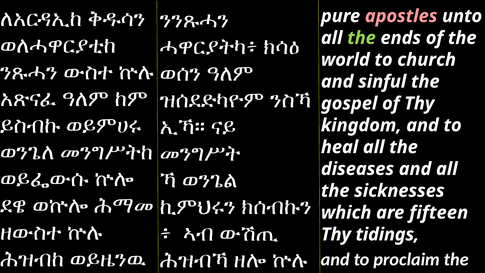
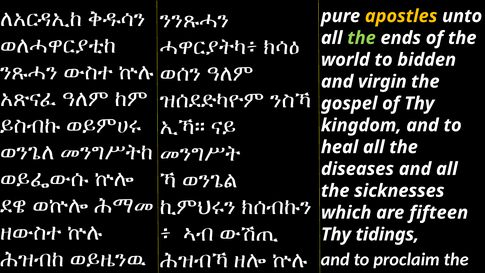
apostles colour: pink -> yellow (401, 16)
church: church -> bidden (427, 60)
sinful: sinful -> virgin (382, 82)
